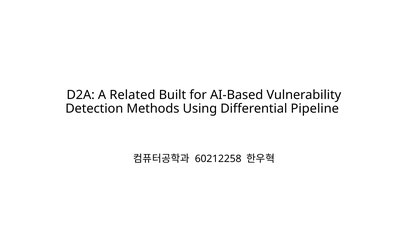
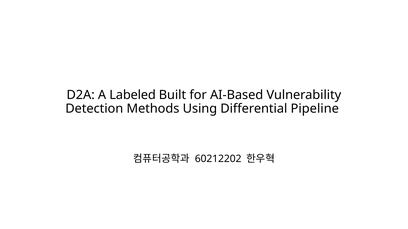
Related: Related -> Labeled (133, 95)
60212258: 60212258 -> 60212202 (218, 159)
